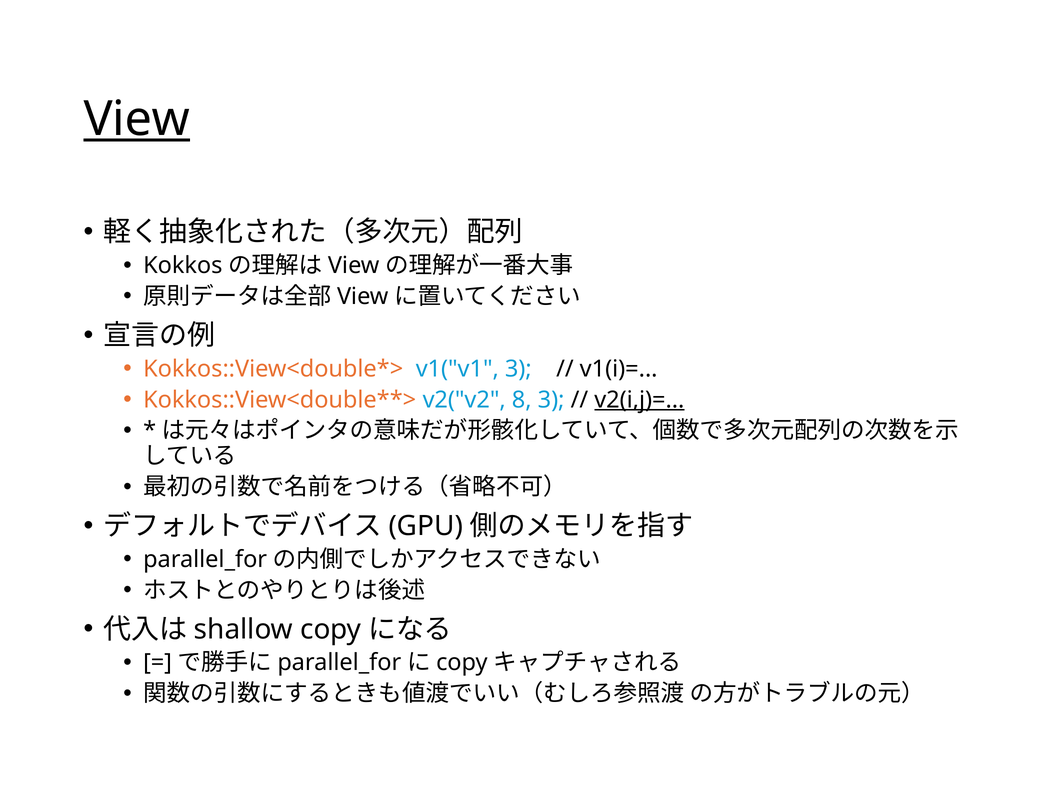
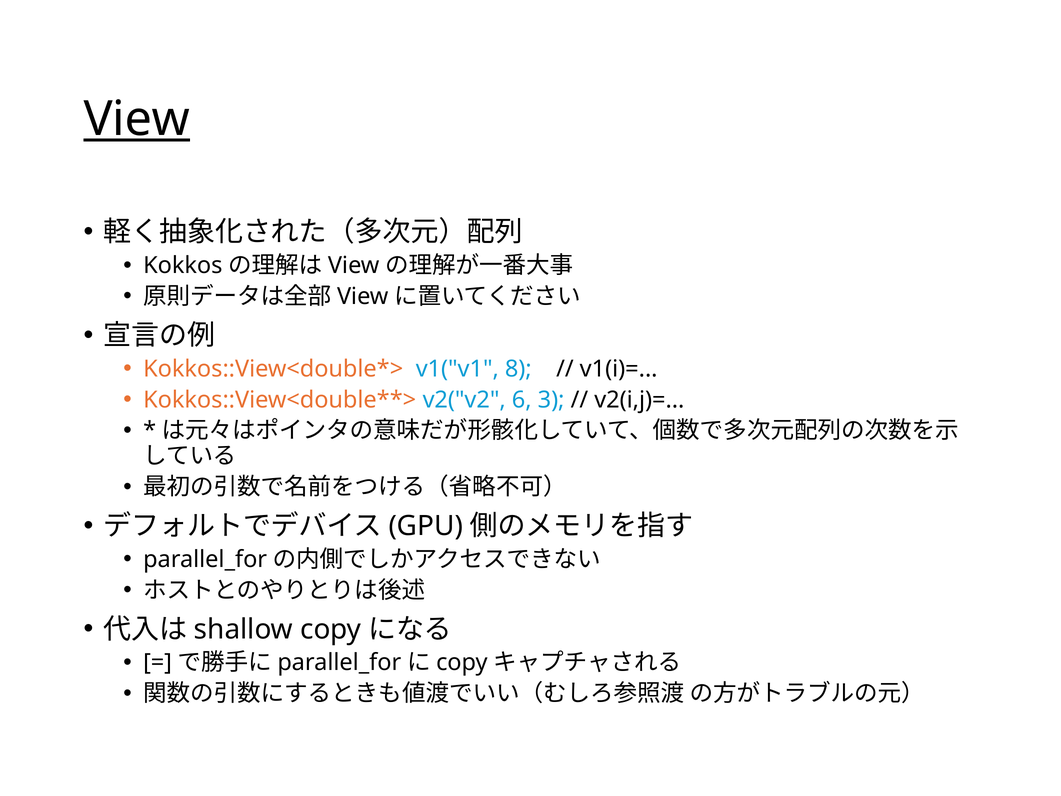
v1("v1 3: 3 -> 8 (518, 369)
8: 8 -> 6 (522, 400)
v2(i,j)= underline: present -> none (639, 400)
